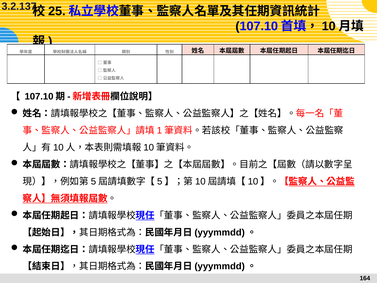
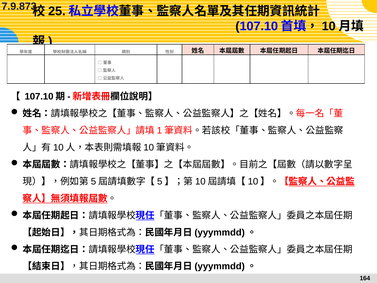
3.2.137: 3.2.137 -> 7.9.873 (19, 6)
